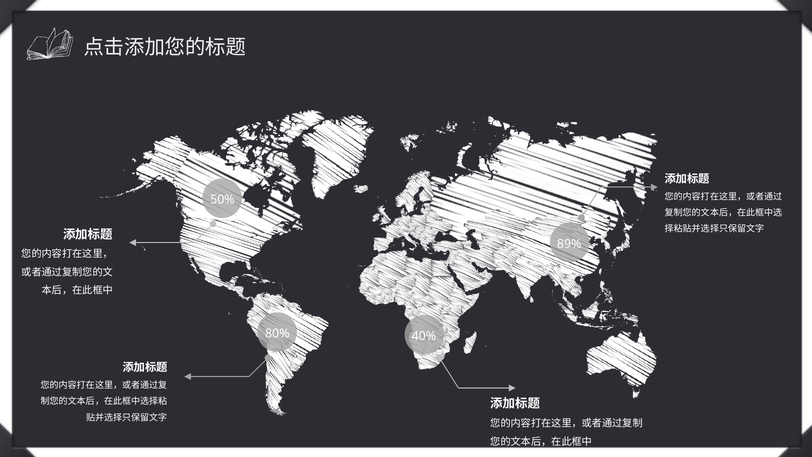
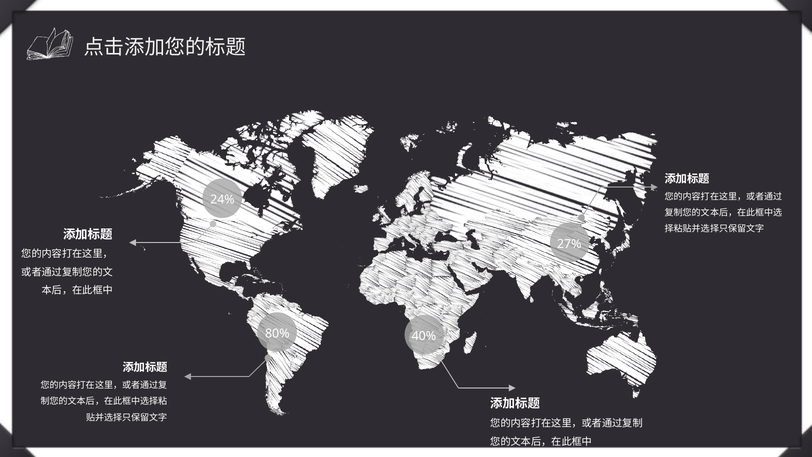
50%: 50% -> 24% (222, 200)
89%: 89% -> 27% (569, 244)
